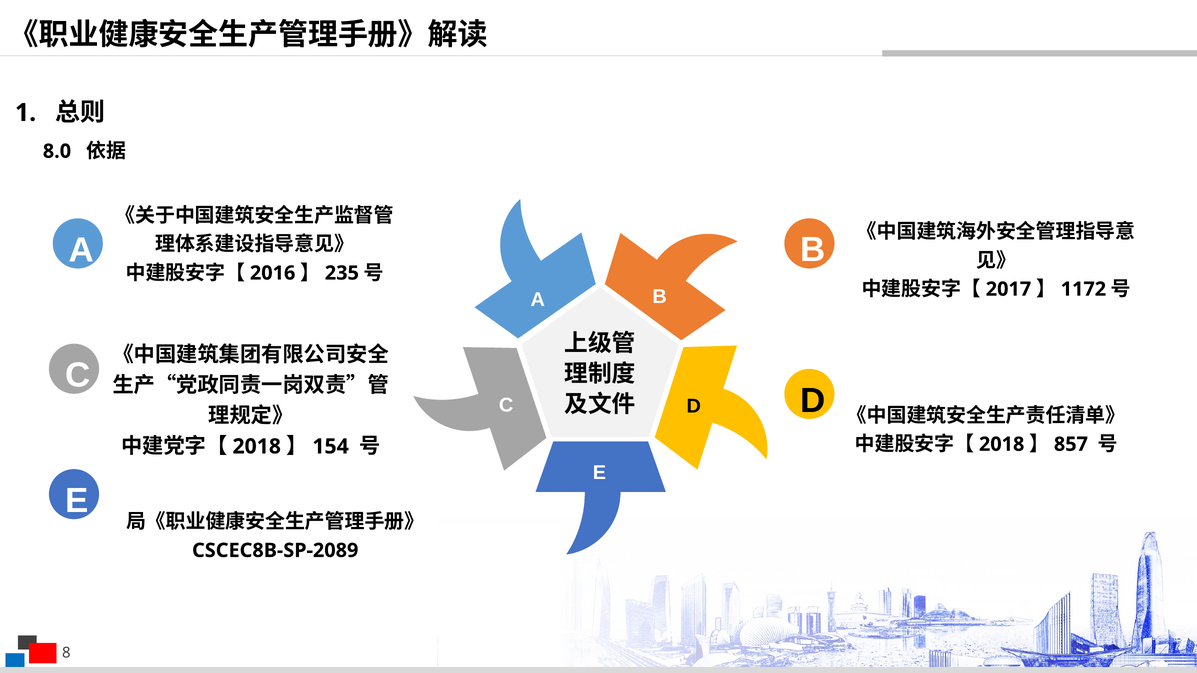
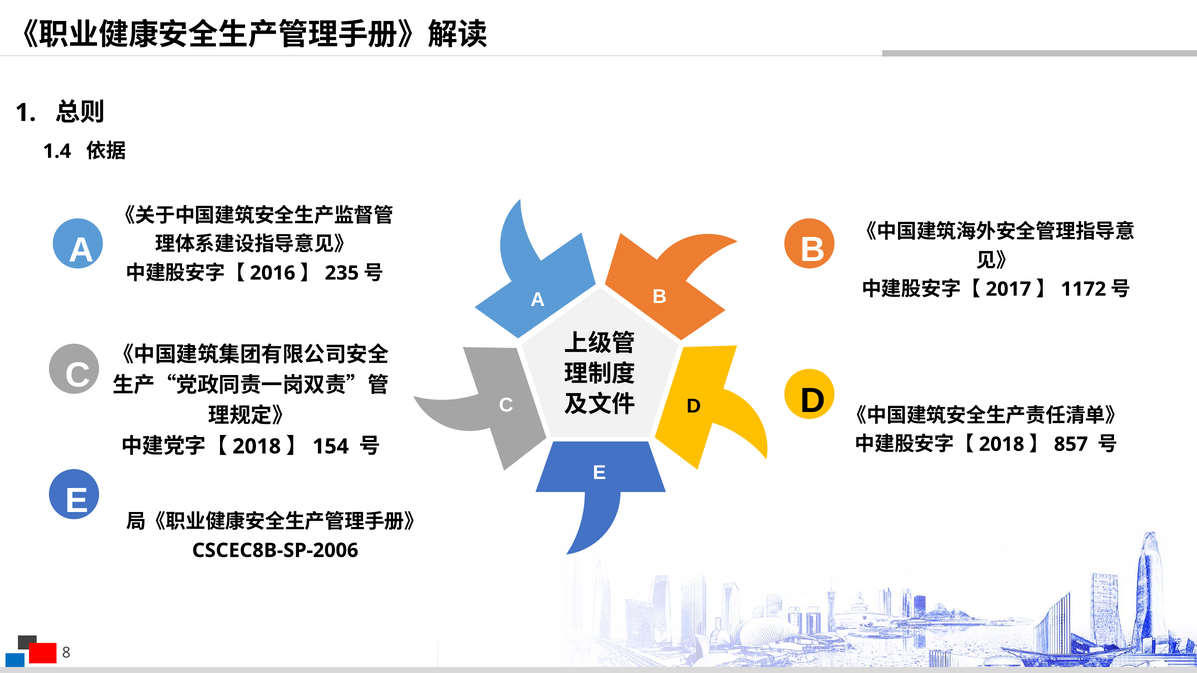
8.0: 8.0 -> 1.4 (57, 151)
CSCEC8B-SP-2089: CSCEC8B-SP-2089 -> CSCEC8B-SP-2006 (275, 551)
